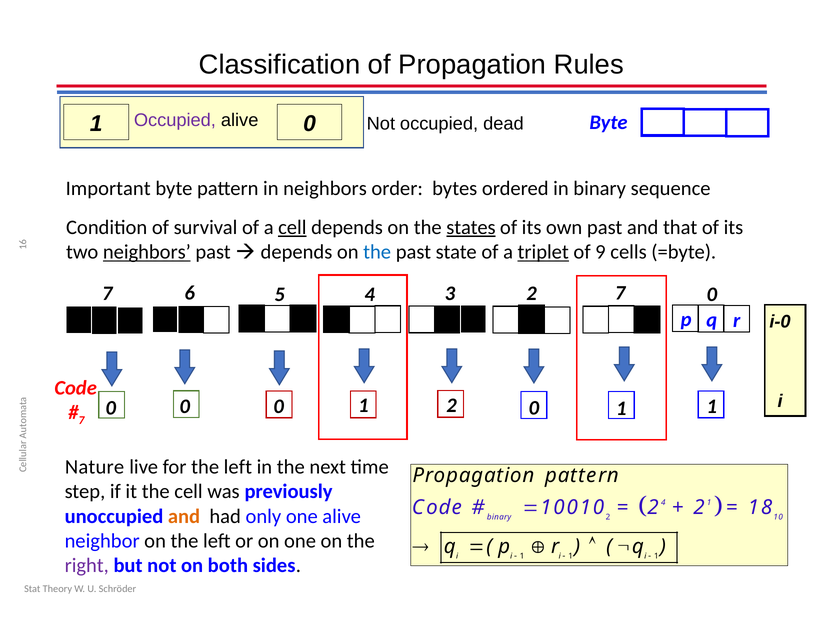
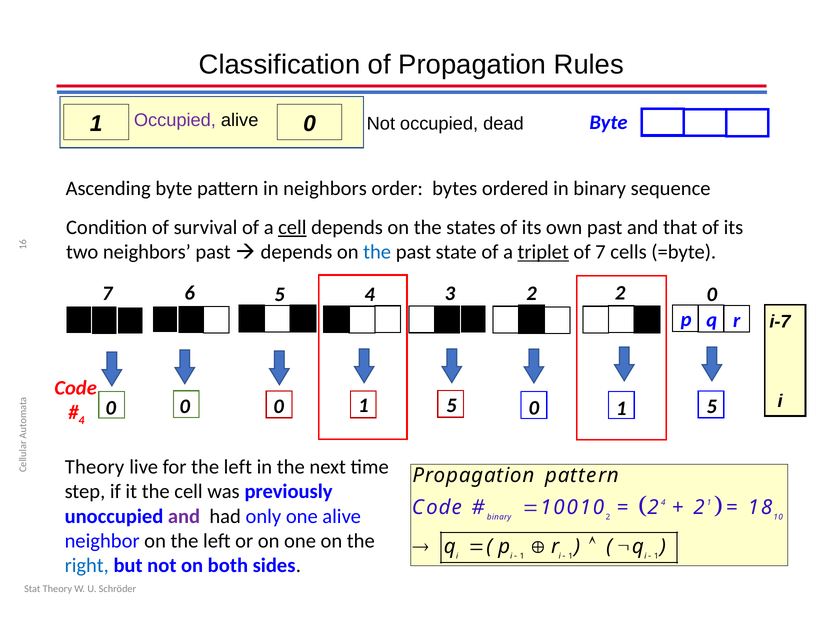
Important: Important -> Ascending (108, 189)
states underline: present -> none (471, 228)
neighbors underline: present -> none (147, 252)
of 9: 9 -> 7 (600, 252)
6 7: 7 -> 2 (620, 293)
i-0: i-0 -> i-7 (780, 322)
2: 2 -> 5 (451, 406)
1: 1 -> 5 (712, 407)
7: 7 -> 4 (81, 421)
Nature: Nature -> Theory (95, 467)
and colour: orange -> purple (184, 516)
right colour: purple -> blue (87, 566)
